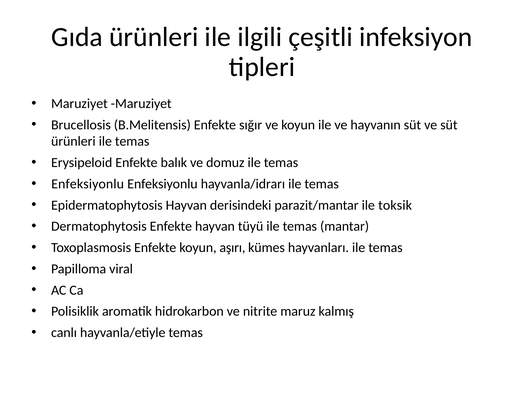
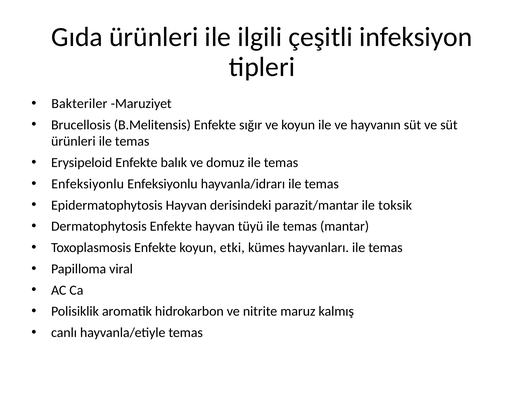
Maruziyet: Maruziyet -> Bakteriler (79, 104)
aşırı: aşırı -> etki (232, 248)
